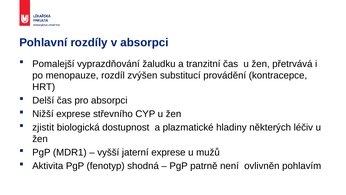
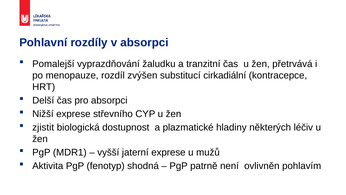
provádění: provádění -> cirkadiální (225, 75)
